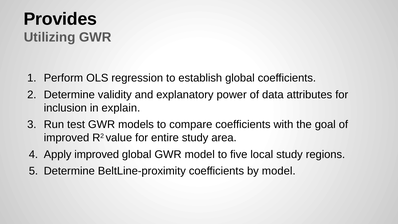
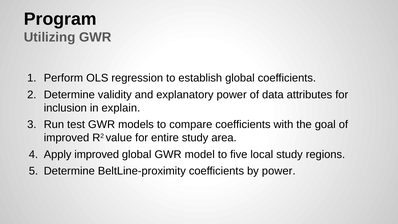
Provides: Provides -> Program (60, 19)
by model: model -> power (279, 171)
